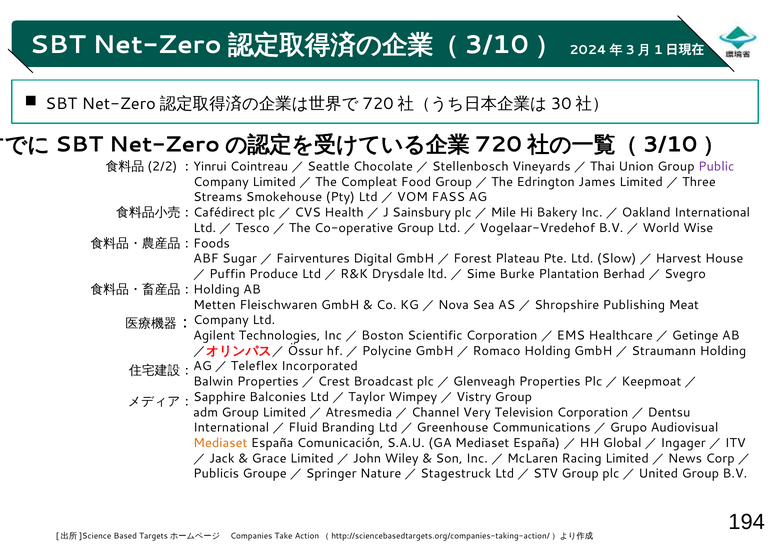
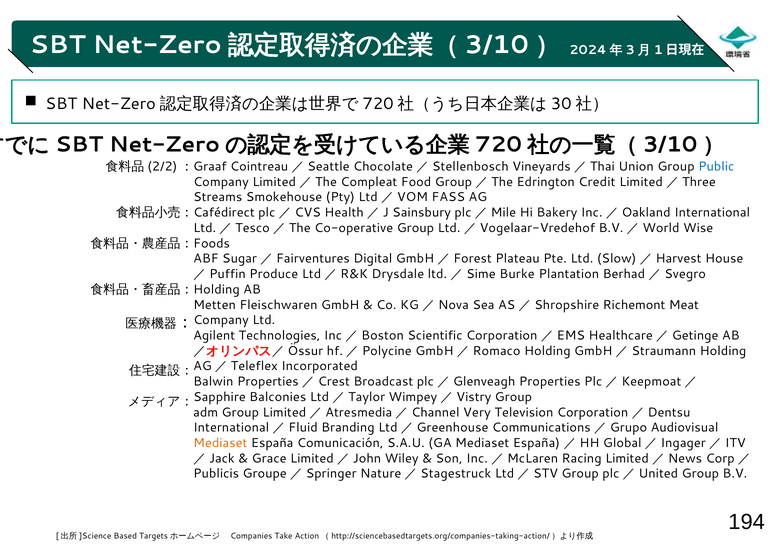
Yinrui: Yinrui -> Graaf (210, 167)
Public colour: purple -> blue (716, 167)
James: James -> Credit (597, 182)
Publishing: Publishing -> Richemont (634, 305)
